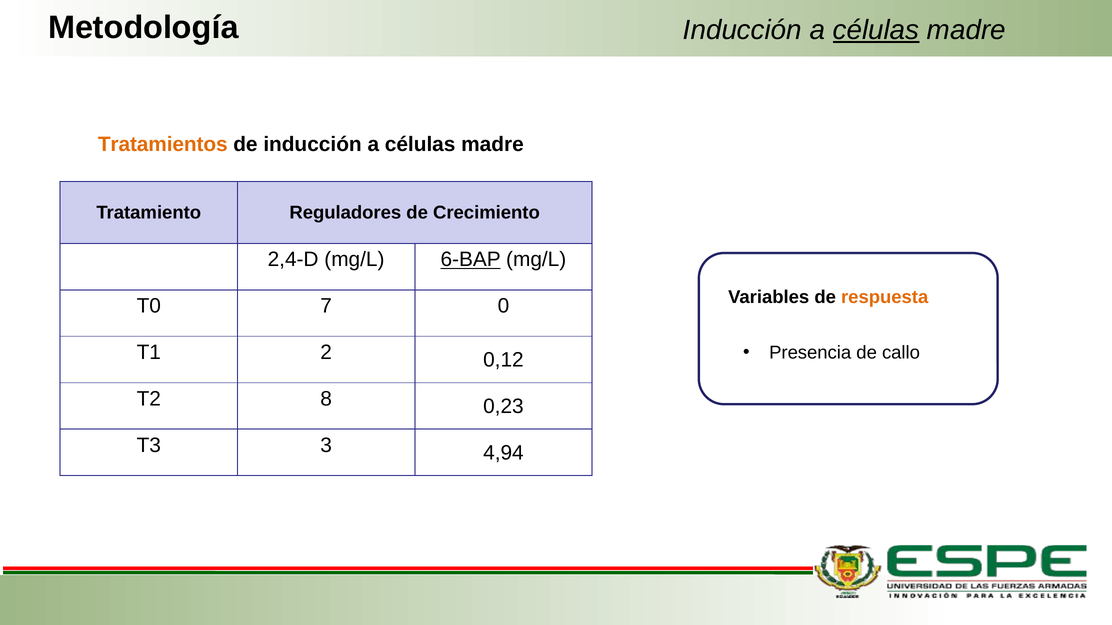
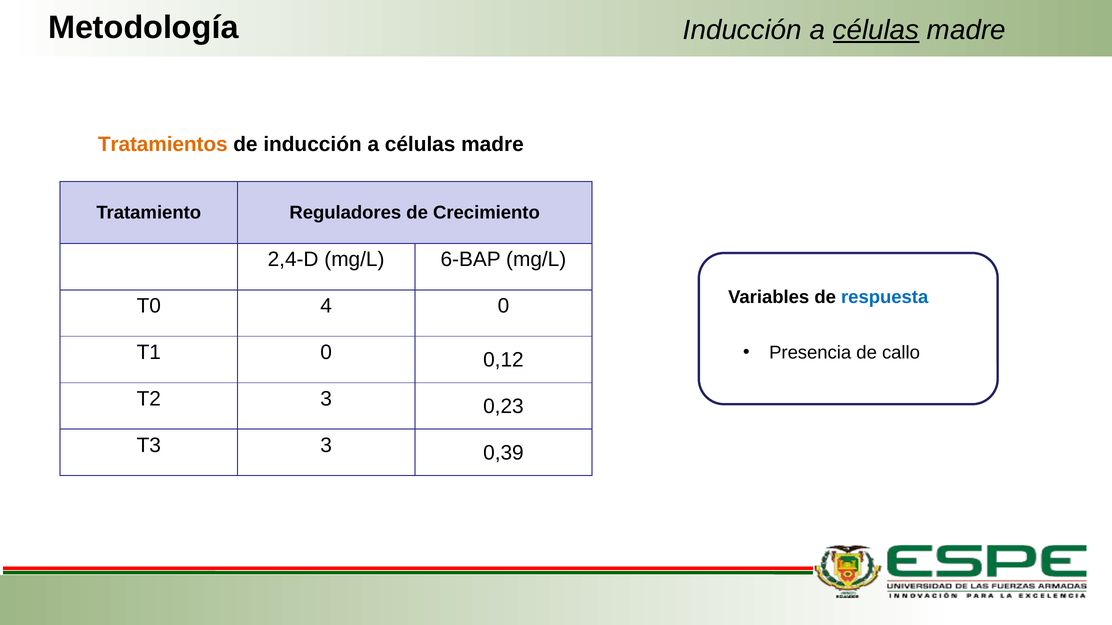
6-BAP underline: present -> none (471, 260)
respuesta colour: orange -> blue (885, 297)
7: 7 -> 4 (326, 306)
T1 2: 2 -> 0 (326, 353)
T2 8: 8 -> 3 (326, 399)
4,94: 4,94 -> 0,39 (503, 453)
